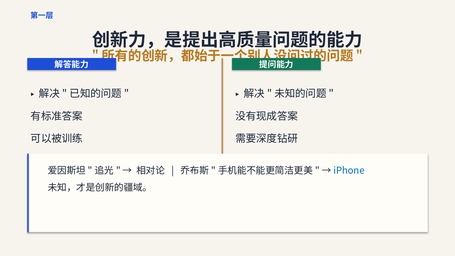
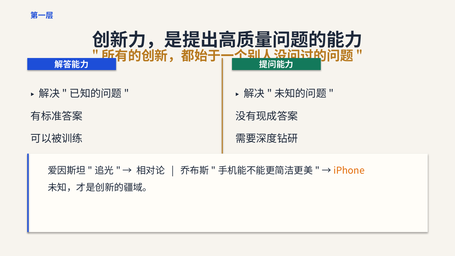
iPhone colour: blue -> orange (349, 171)
